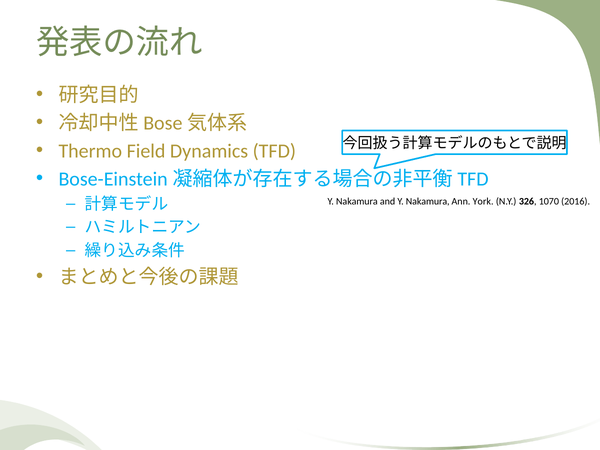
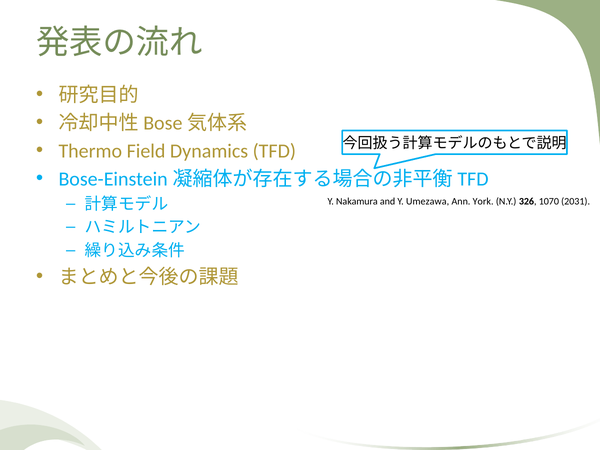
and Y Nakamura: Nakamura -> Umezawa (428, 202)
2016: 2016 -> 2031 (576, 202)
